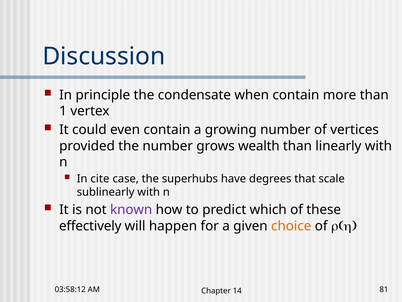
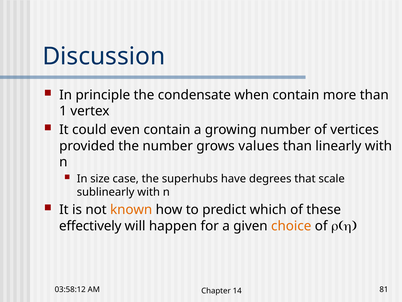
wealth: wealth -> values (259, 146)
cite: cite -> size (100, 179)
known colour: purple -> orange (131, 210)
